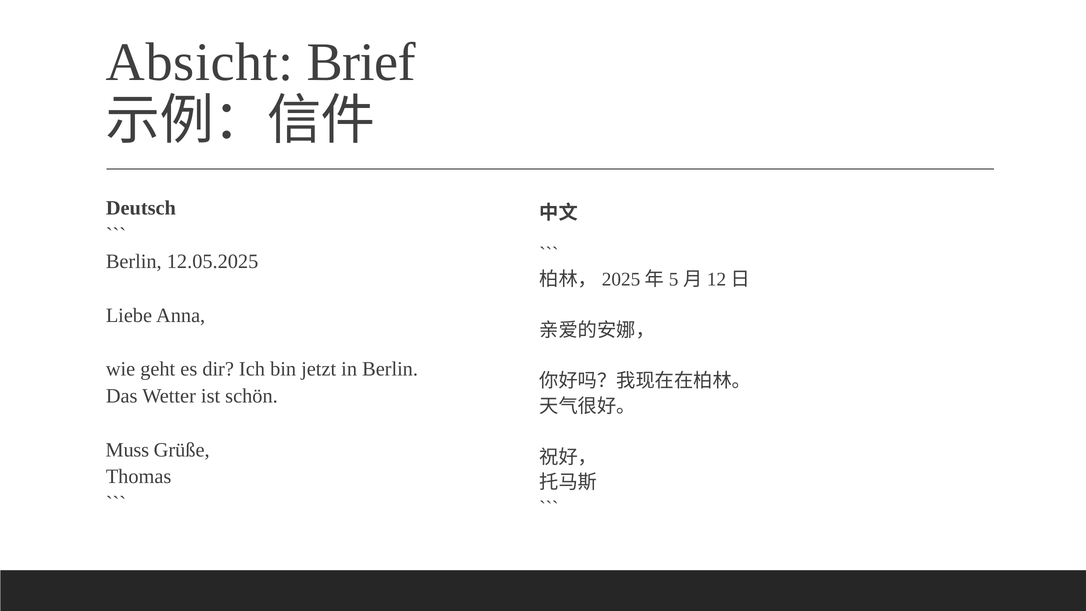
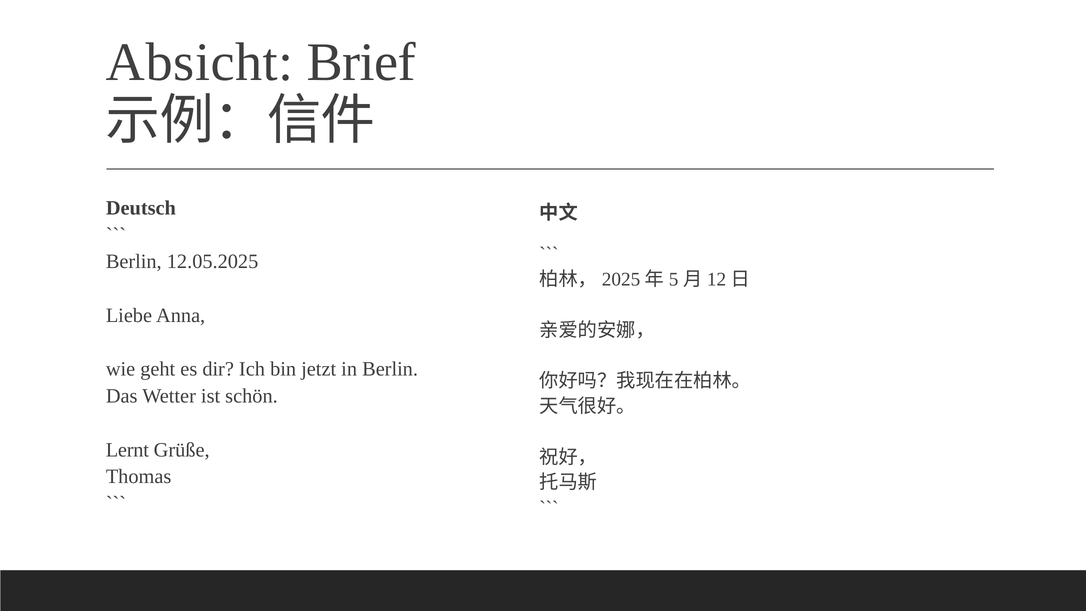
Muss: Muss -> Lernt (127, 450)
